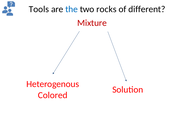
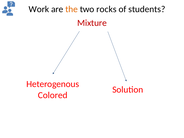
Tools: Tools -> Work (39, 9)
the colour: blue -> orange (72, 9)
different: different -> students (147, 9)
